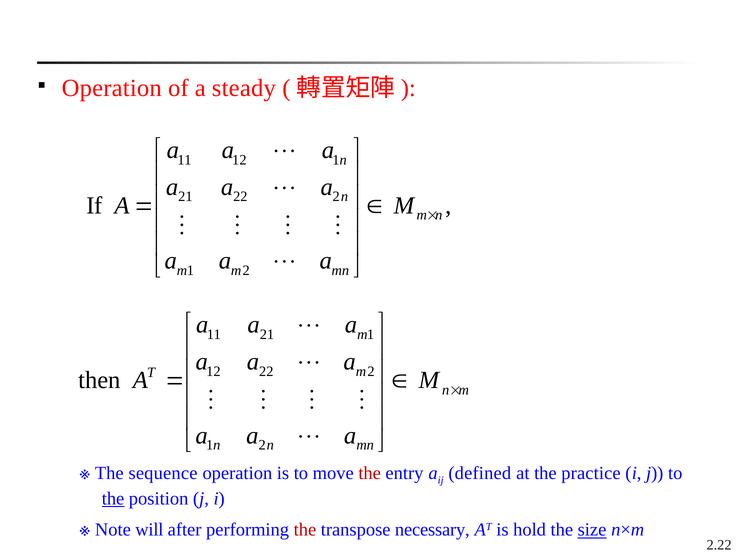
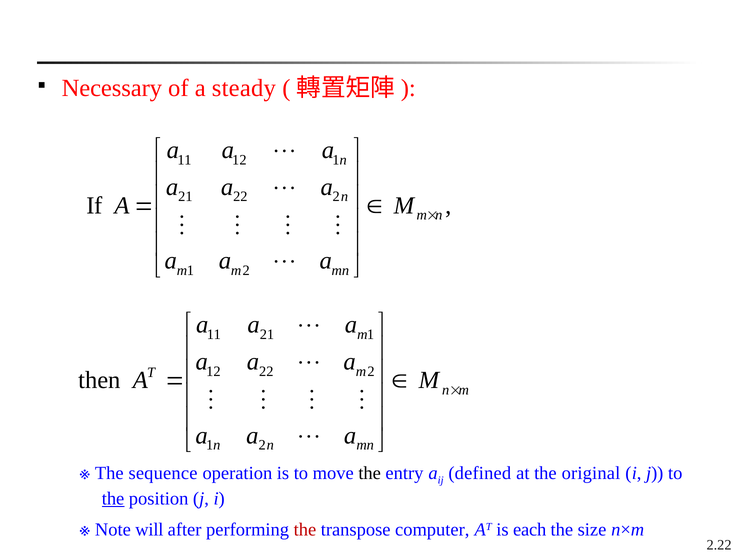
Operation: Operation -> Necessary (112, 88)
the colour: red -> black (370, 473)
practice: practice -> original (591, 473)
necessary: necessary -> computer (432, 530)
hold: hold -> each (530, 530)
size underline: present -> none (592, 530)
